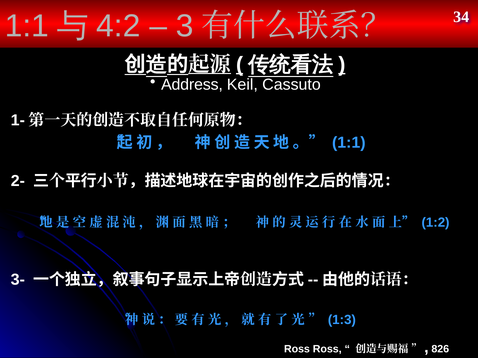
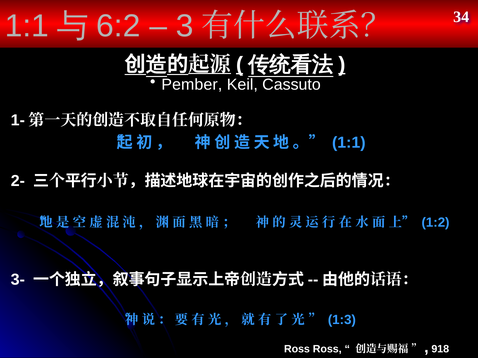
4:2: 4:2 -> 6:2 (118, 26)
Address: Address -> Pember (192, 85)
826: 826 -> 918 (440, 349)
